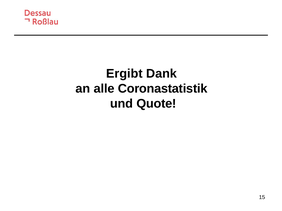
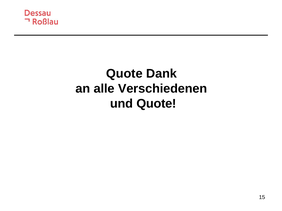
Ergibt: Ergibt -> Quote (124, 74)
Coronastatistik: Coronastatistik -> Verschiedenen (163, 89)
